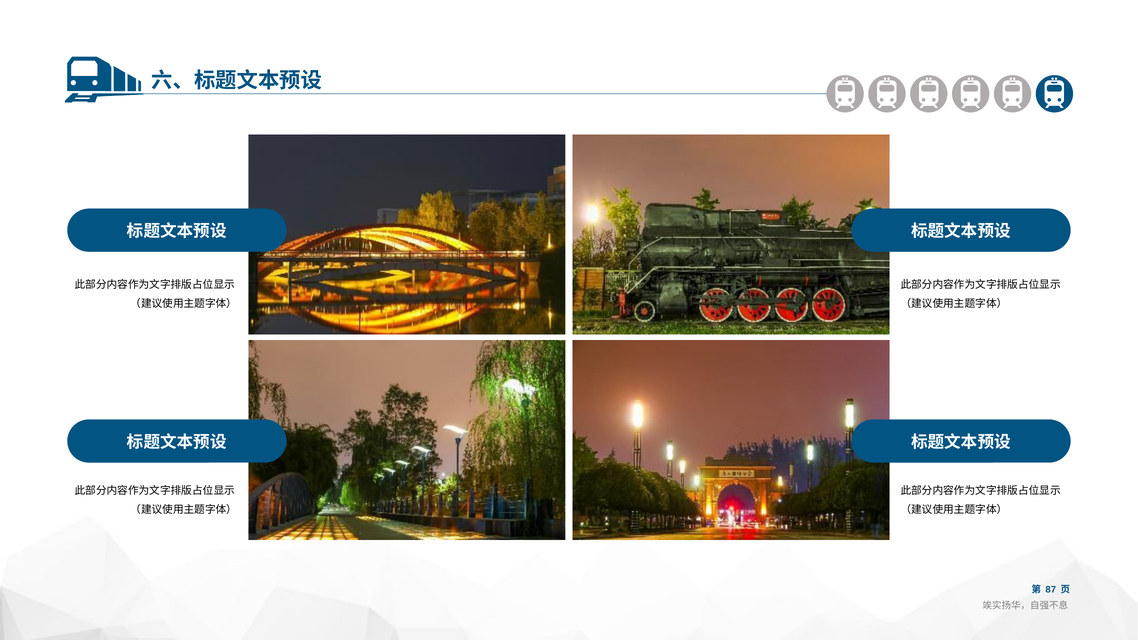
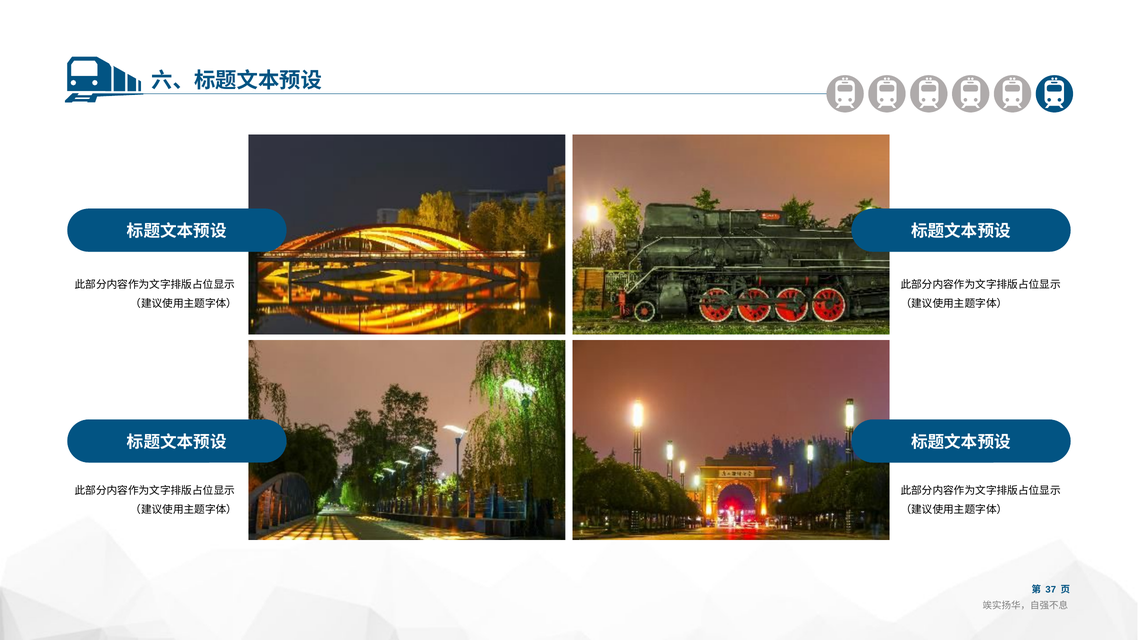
87: 87 -> 37 (1051, 590)
